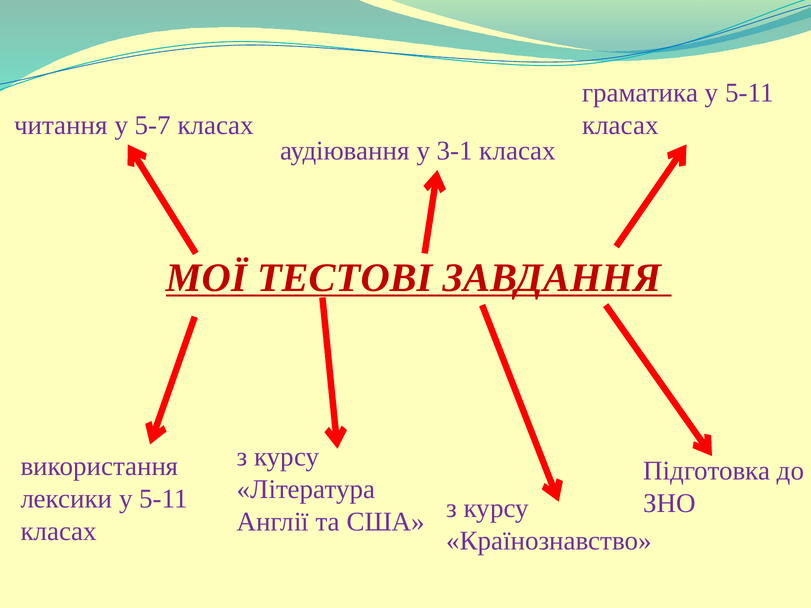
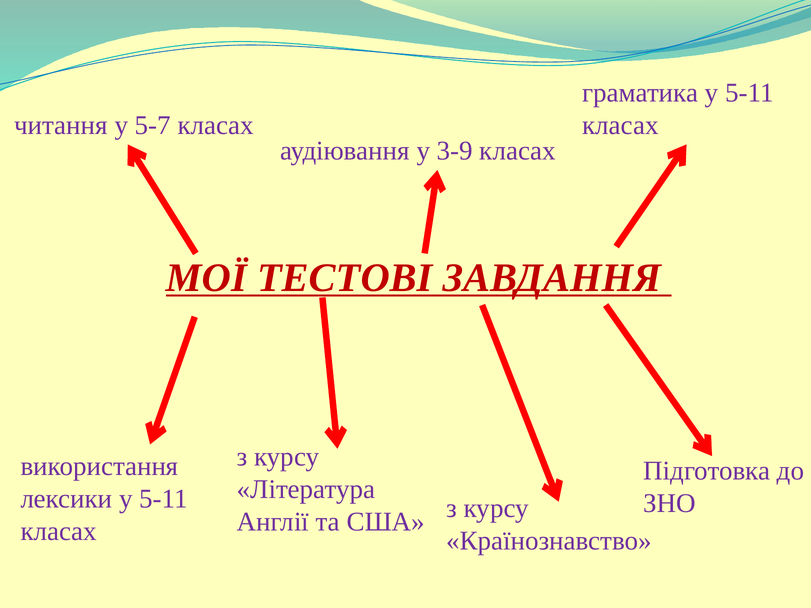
3-1: 3-1 -> 3-9 (455, 151)
